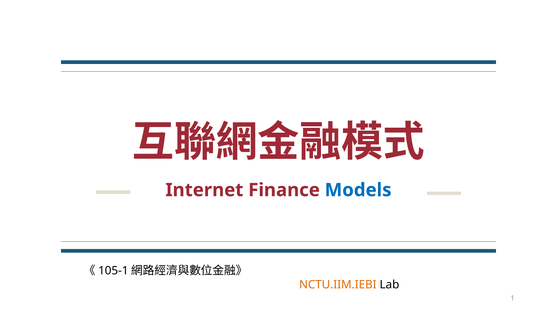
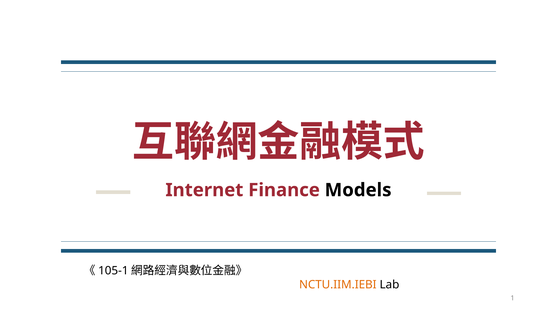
Models colour: blue -> black (358, 190)
